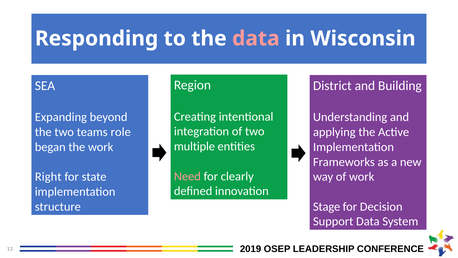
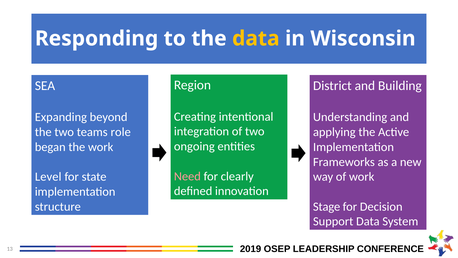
data colour: pink -> yellow (256, 38)
multiple: multiple -> ongoing (194, 146)
Right: Right -> Level (48, 177)
